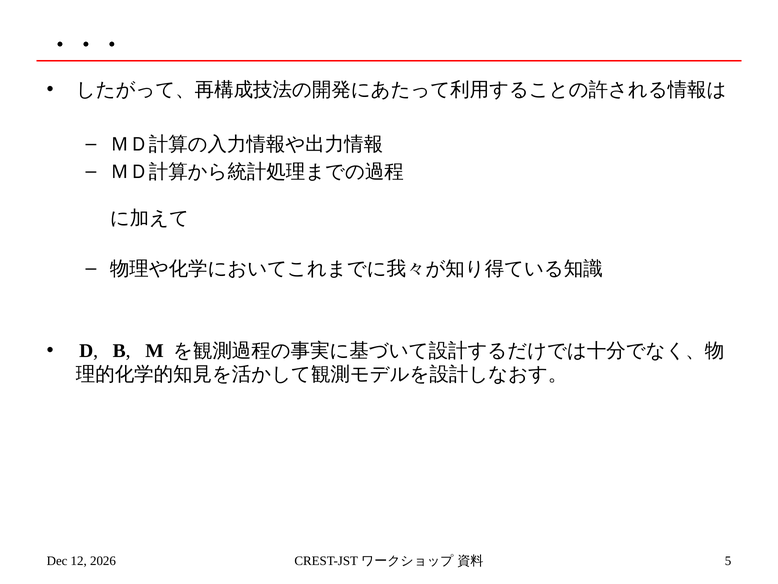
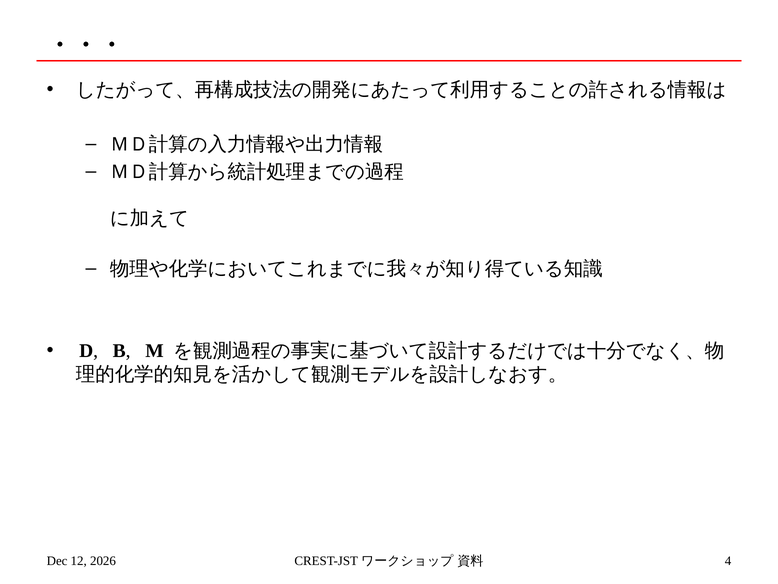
5: 5 -> 4 (728, 560)
